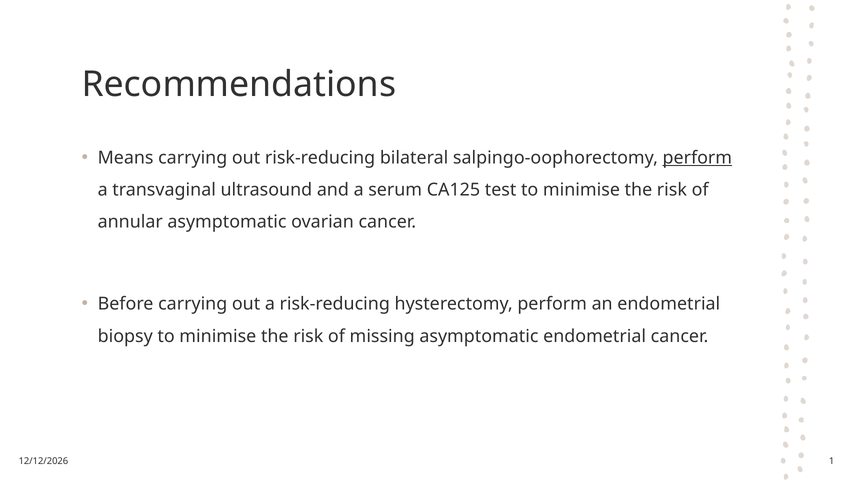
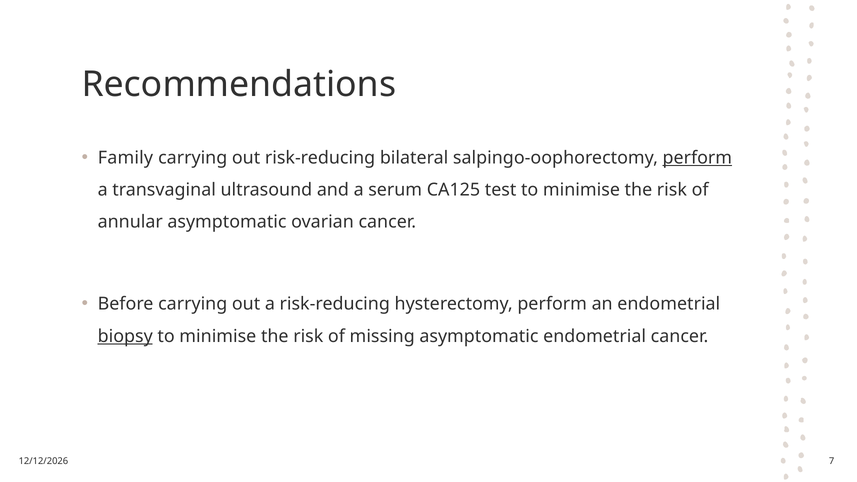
Means: Means -> Family (125, 158)
biopsy underline: none -> present (125, 336)
1: 1 -> 7 (832, 461)
